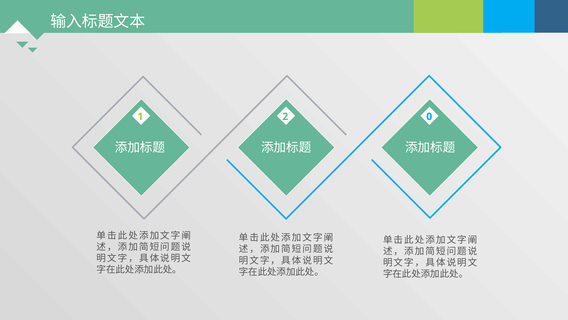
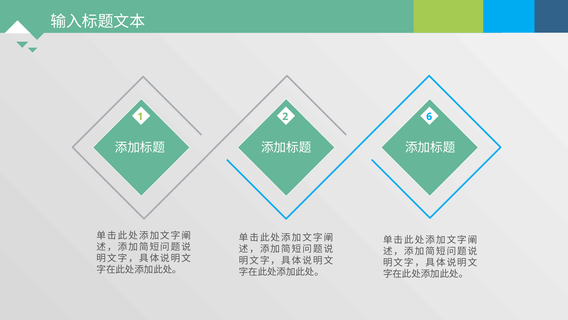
0: 0 -> 6 (429, 116)
